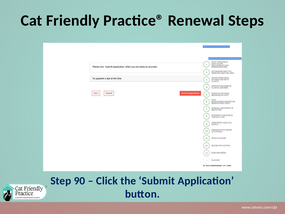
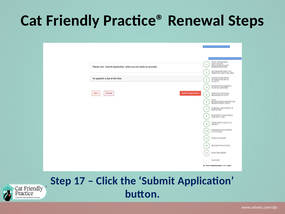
90: 90 -> 17 (80, 181)
